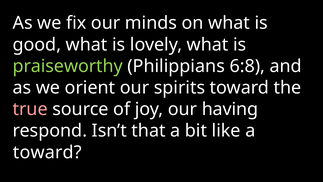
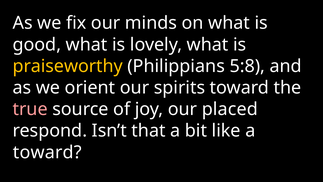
praiseworthy colour: light green -> yellow (68, 66)
6:8: 6:8 -> 5:8 (247, 66)
having: having -> placed (230, 109)
